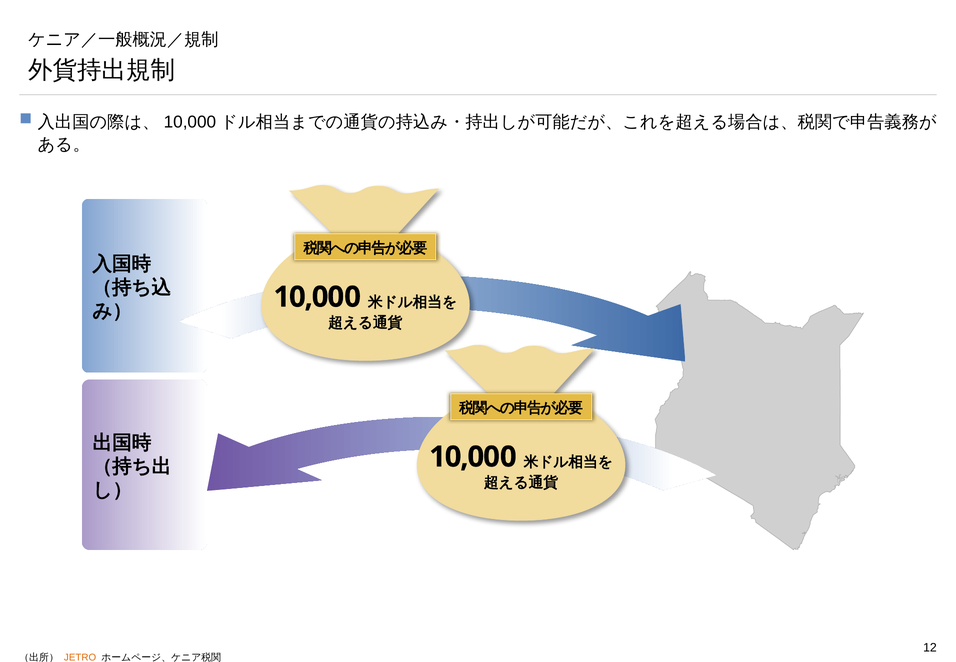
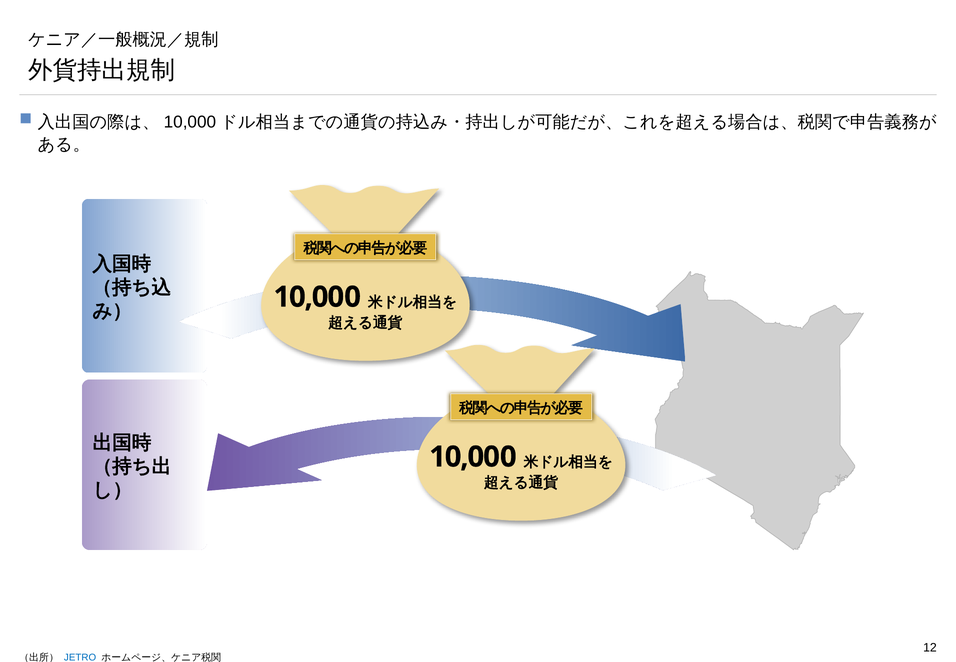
JETRO colour: orange -> blue (80, 657)
